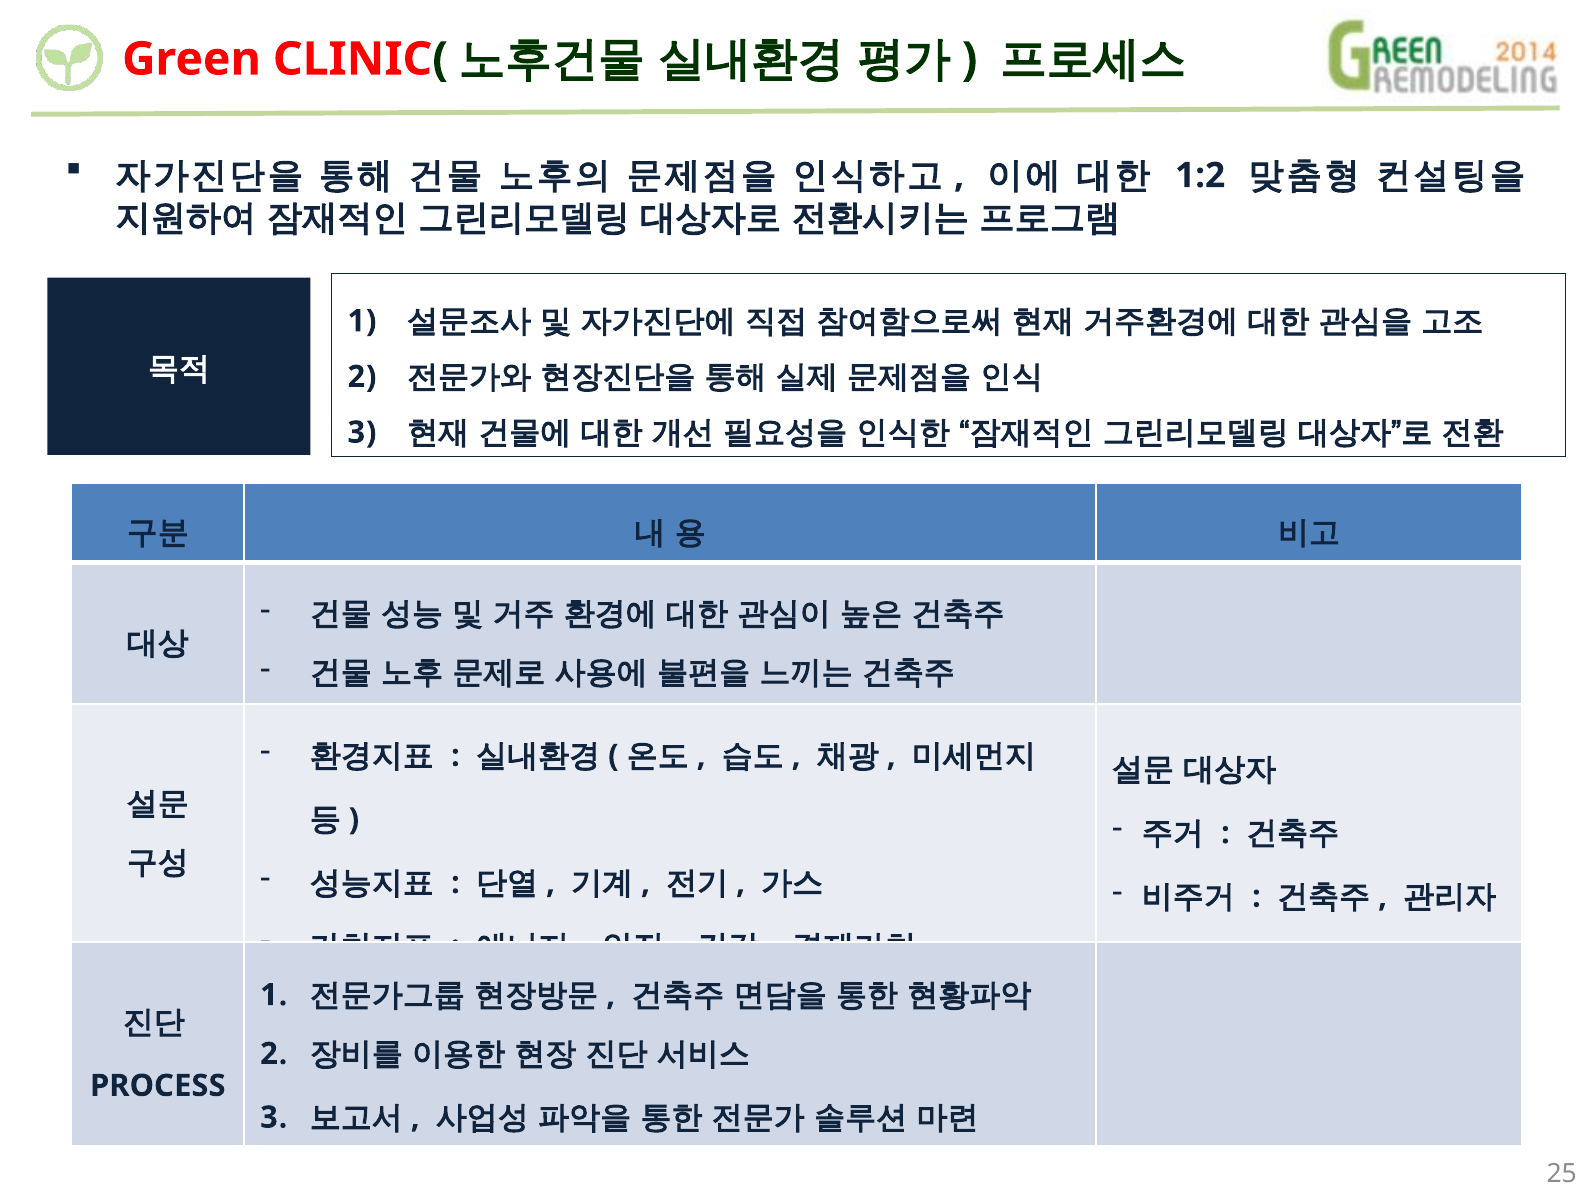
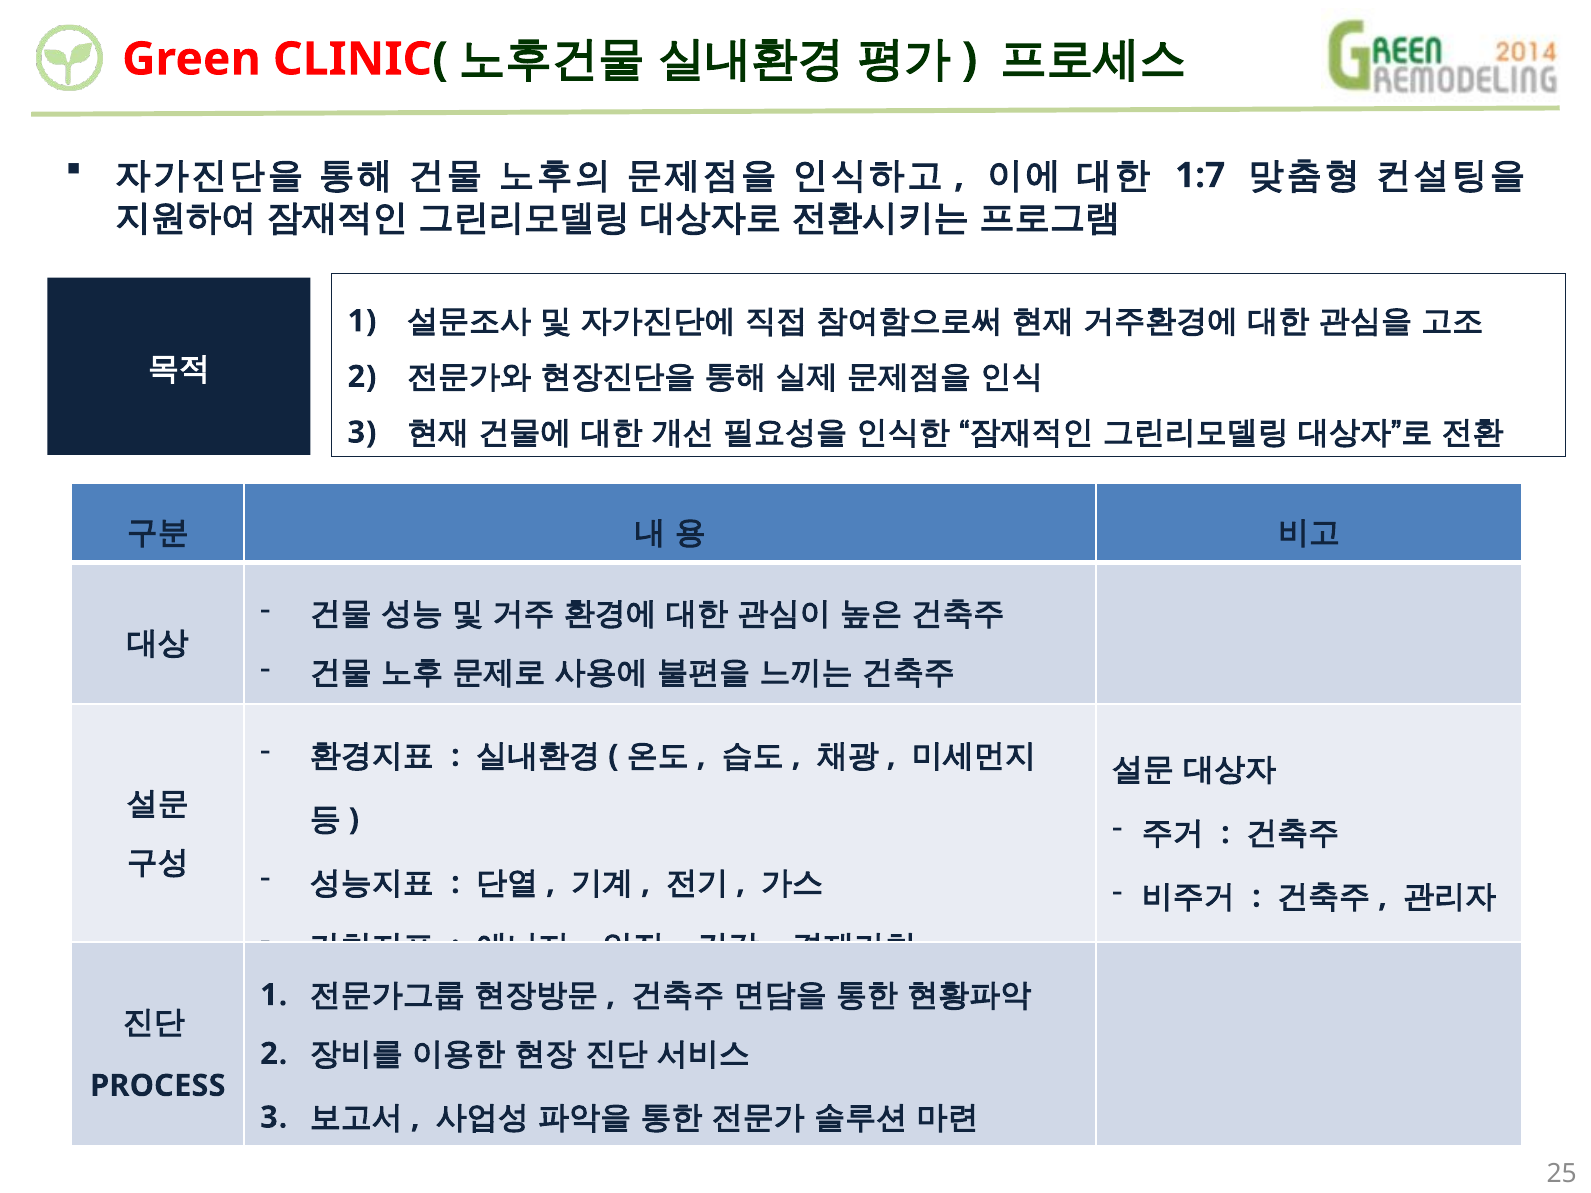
1:2: 1:2 -> 1:7 (1200, 176)
